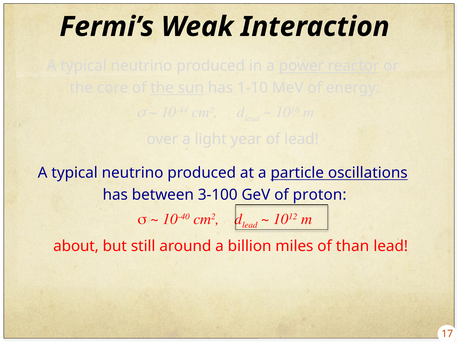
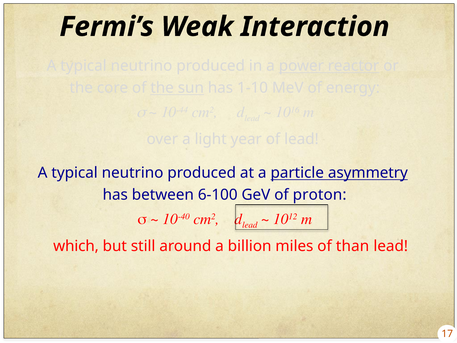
oscillations: oscillations -> asymmetry (368, 173)
3-100: 3-100 -> 6-100 (218, 195)
about: about -> which (76, 246)
